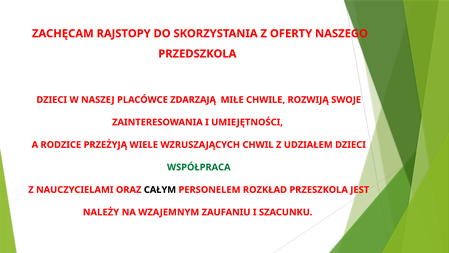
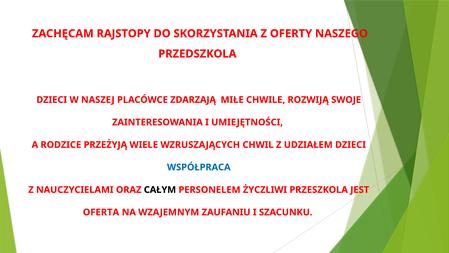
WSPÓŁPRACA colour: green -> blue (199, 167)
ROZKŁAD: ROZKŁAD -> ŻYCZLIWI (265, 189)
NALEŻY: NALEŻY -> OFERTA (101, 212)
